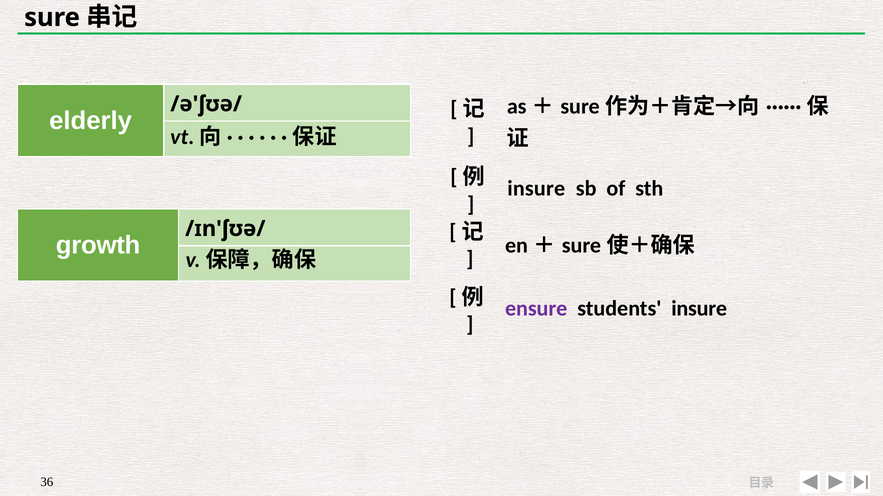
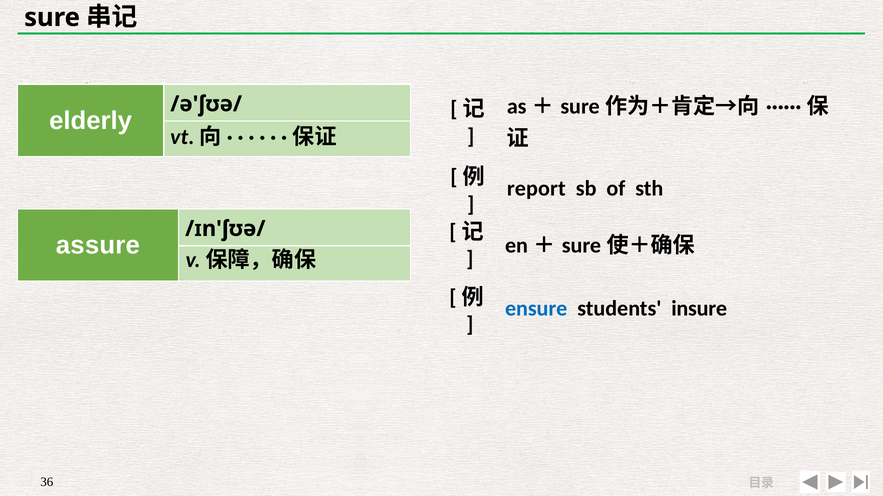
insure: insure -> report (536, 189)
growth: growth -> assure (98, 246)
ensure colour: purple -> blue (536, 309)
